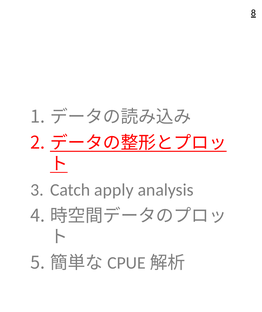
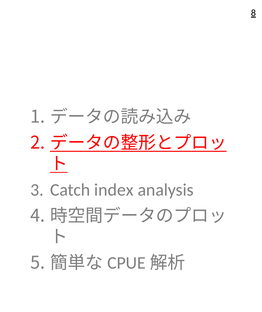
apply: apply -> index (114, 190)
